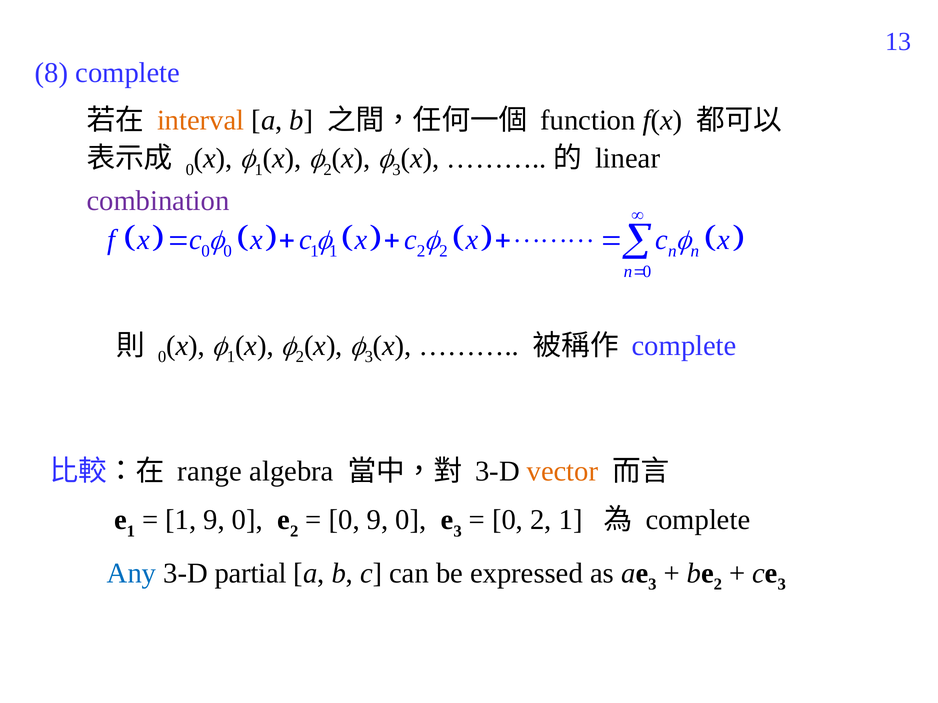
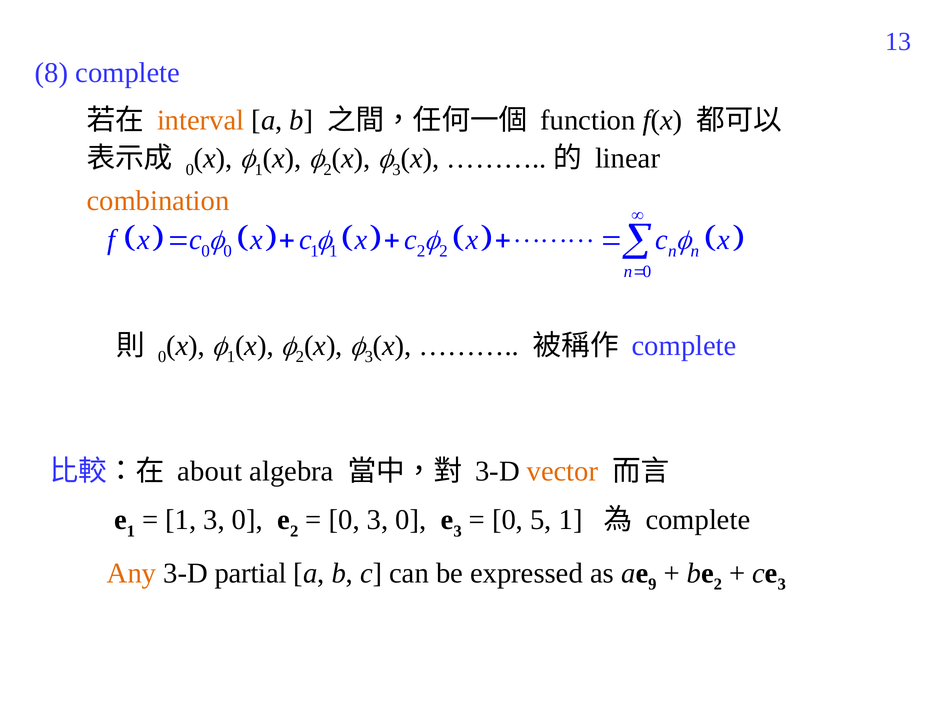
combination colour: purple -> orange (158, 201)
range: range -> about (210, 472)
1 9: 9 -> 3 (214, 520)
0 9: 9 -> 3 (377, 520)
0 2: 2 -> 5 (541, 520)
Any colour: blue -> orange (132, 574)
3: 3 -> 9 (652, 585)
